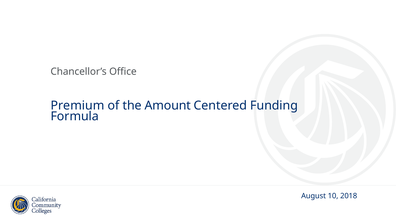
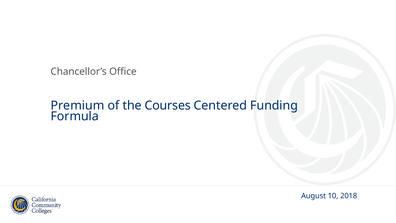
Amount: Amount -> Courses (168, 105)
